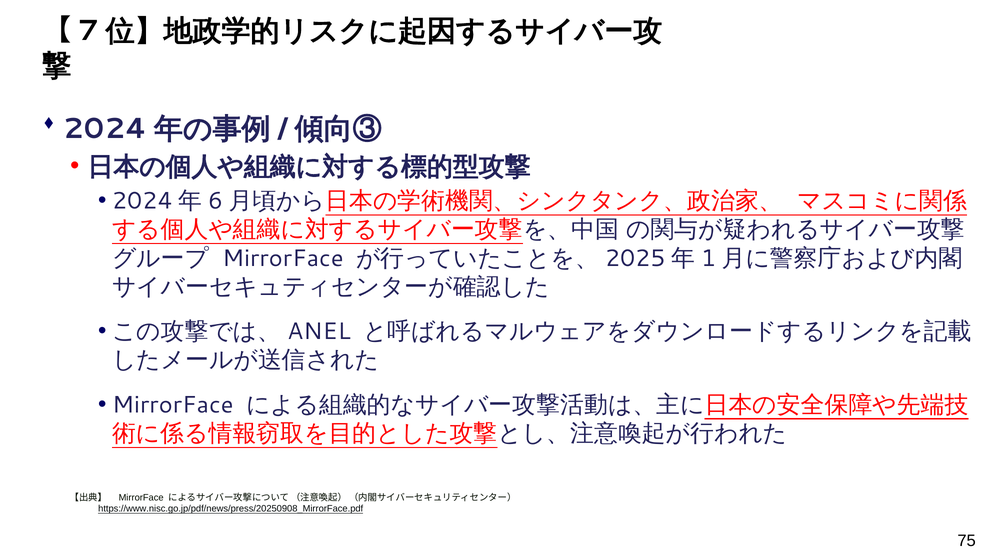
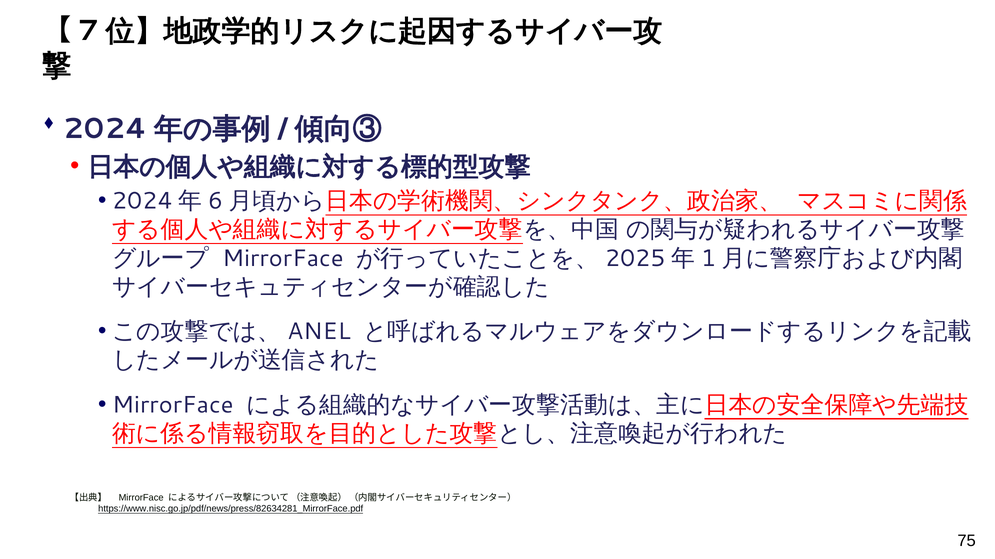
https://www.nisc.go.jp/pdf/news/press/20250908_MirrorFace.pdf: https://www.nisc.go.jp/pdf/news/press/20250908_MirrorFace.pdf -> https://www.nisc.go.jp/pdf/news/press/82634281_MirrorFace.pdf (231, 510)
